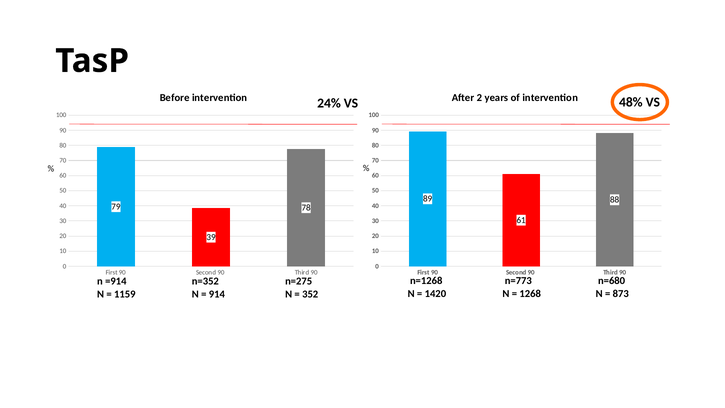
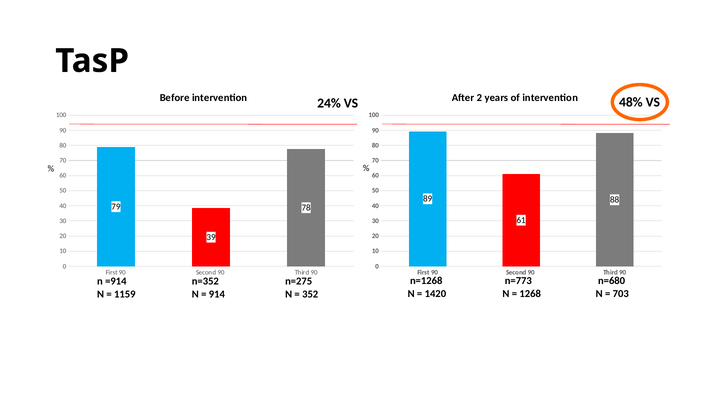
873: 873 -> 703 (621, 293)
